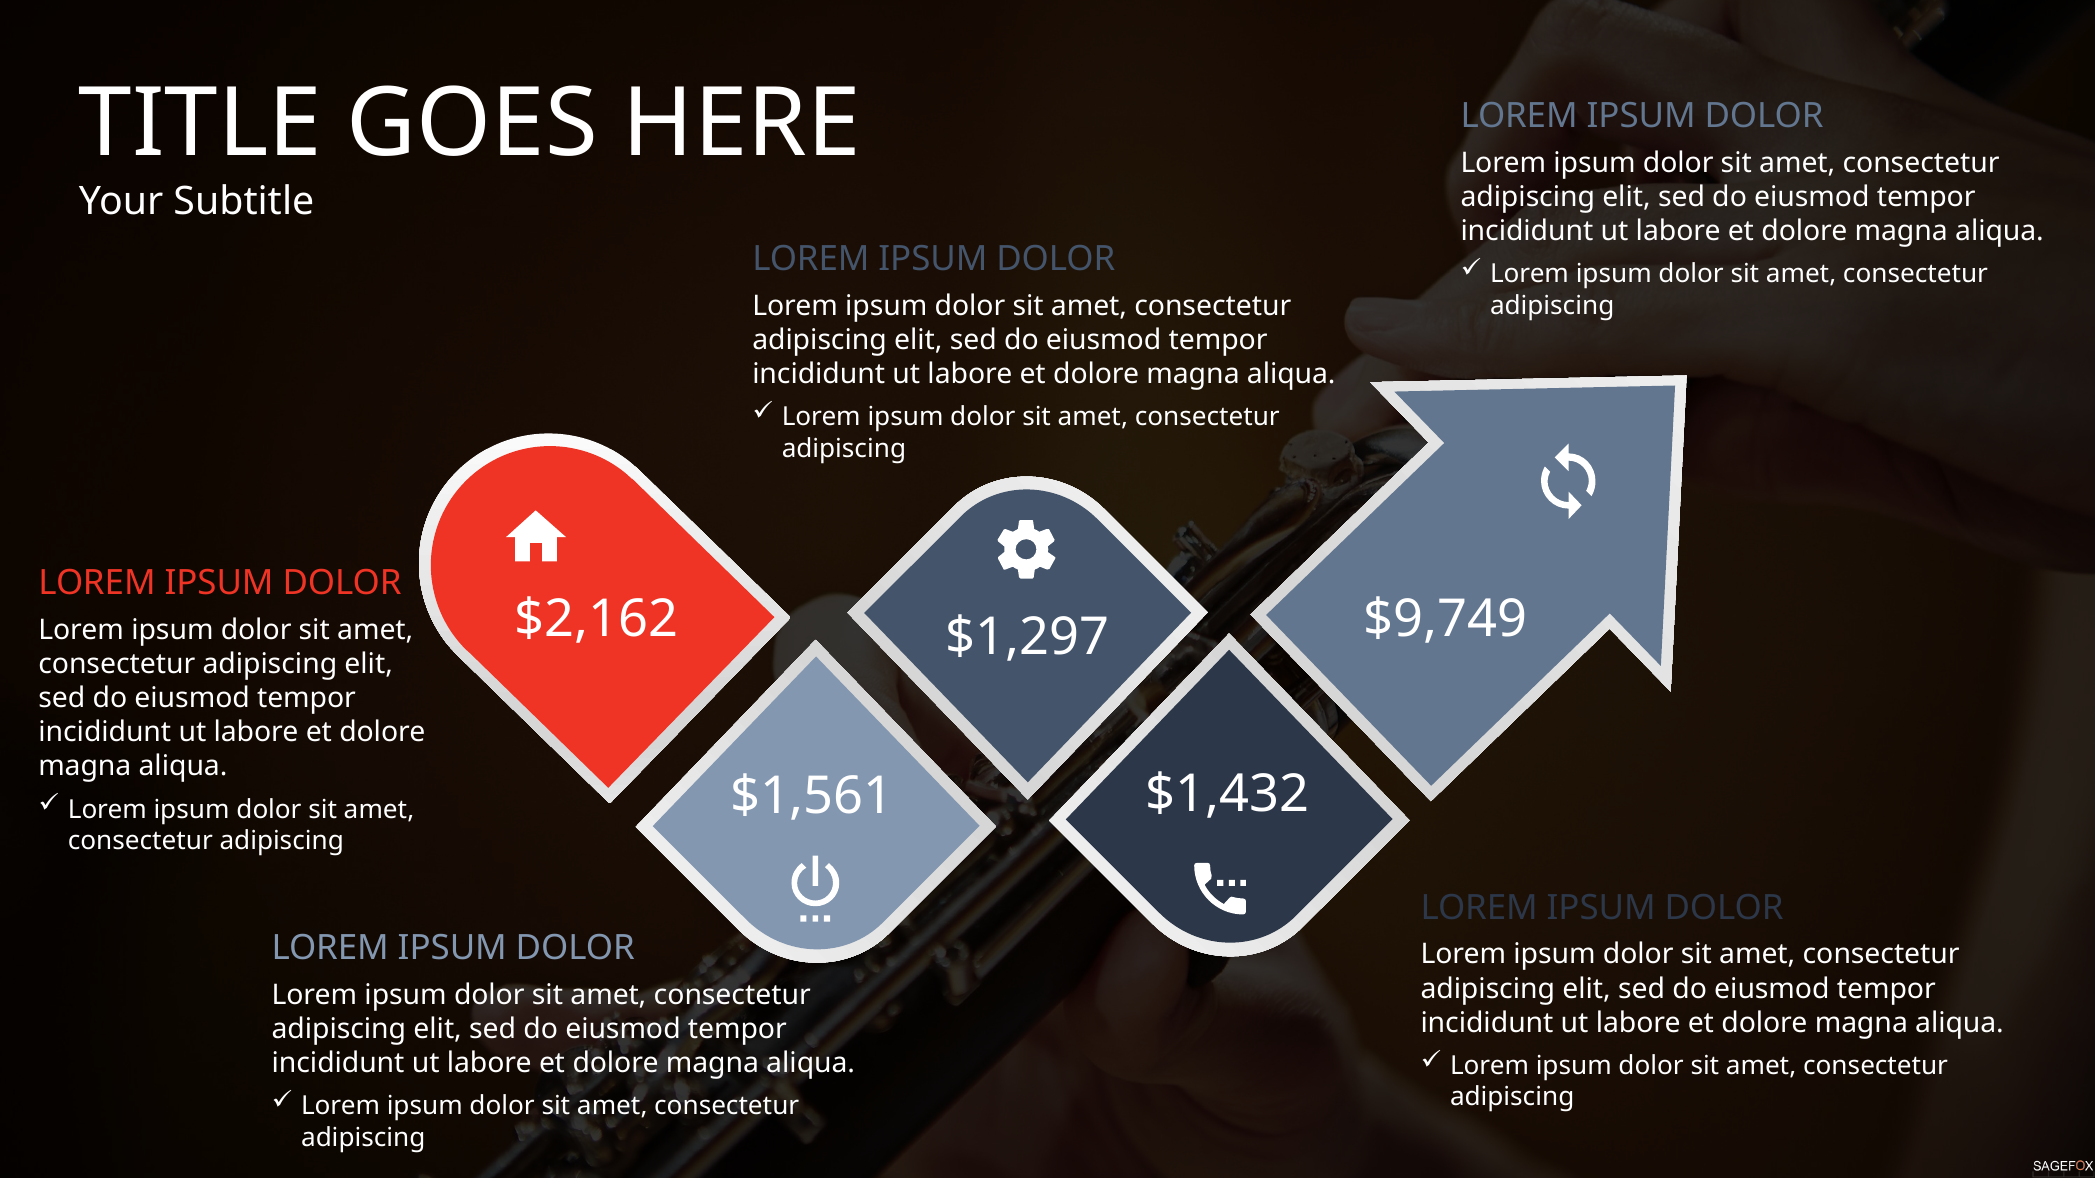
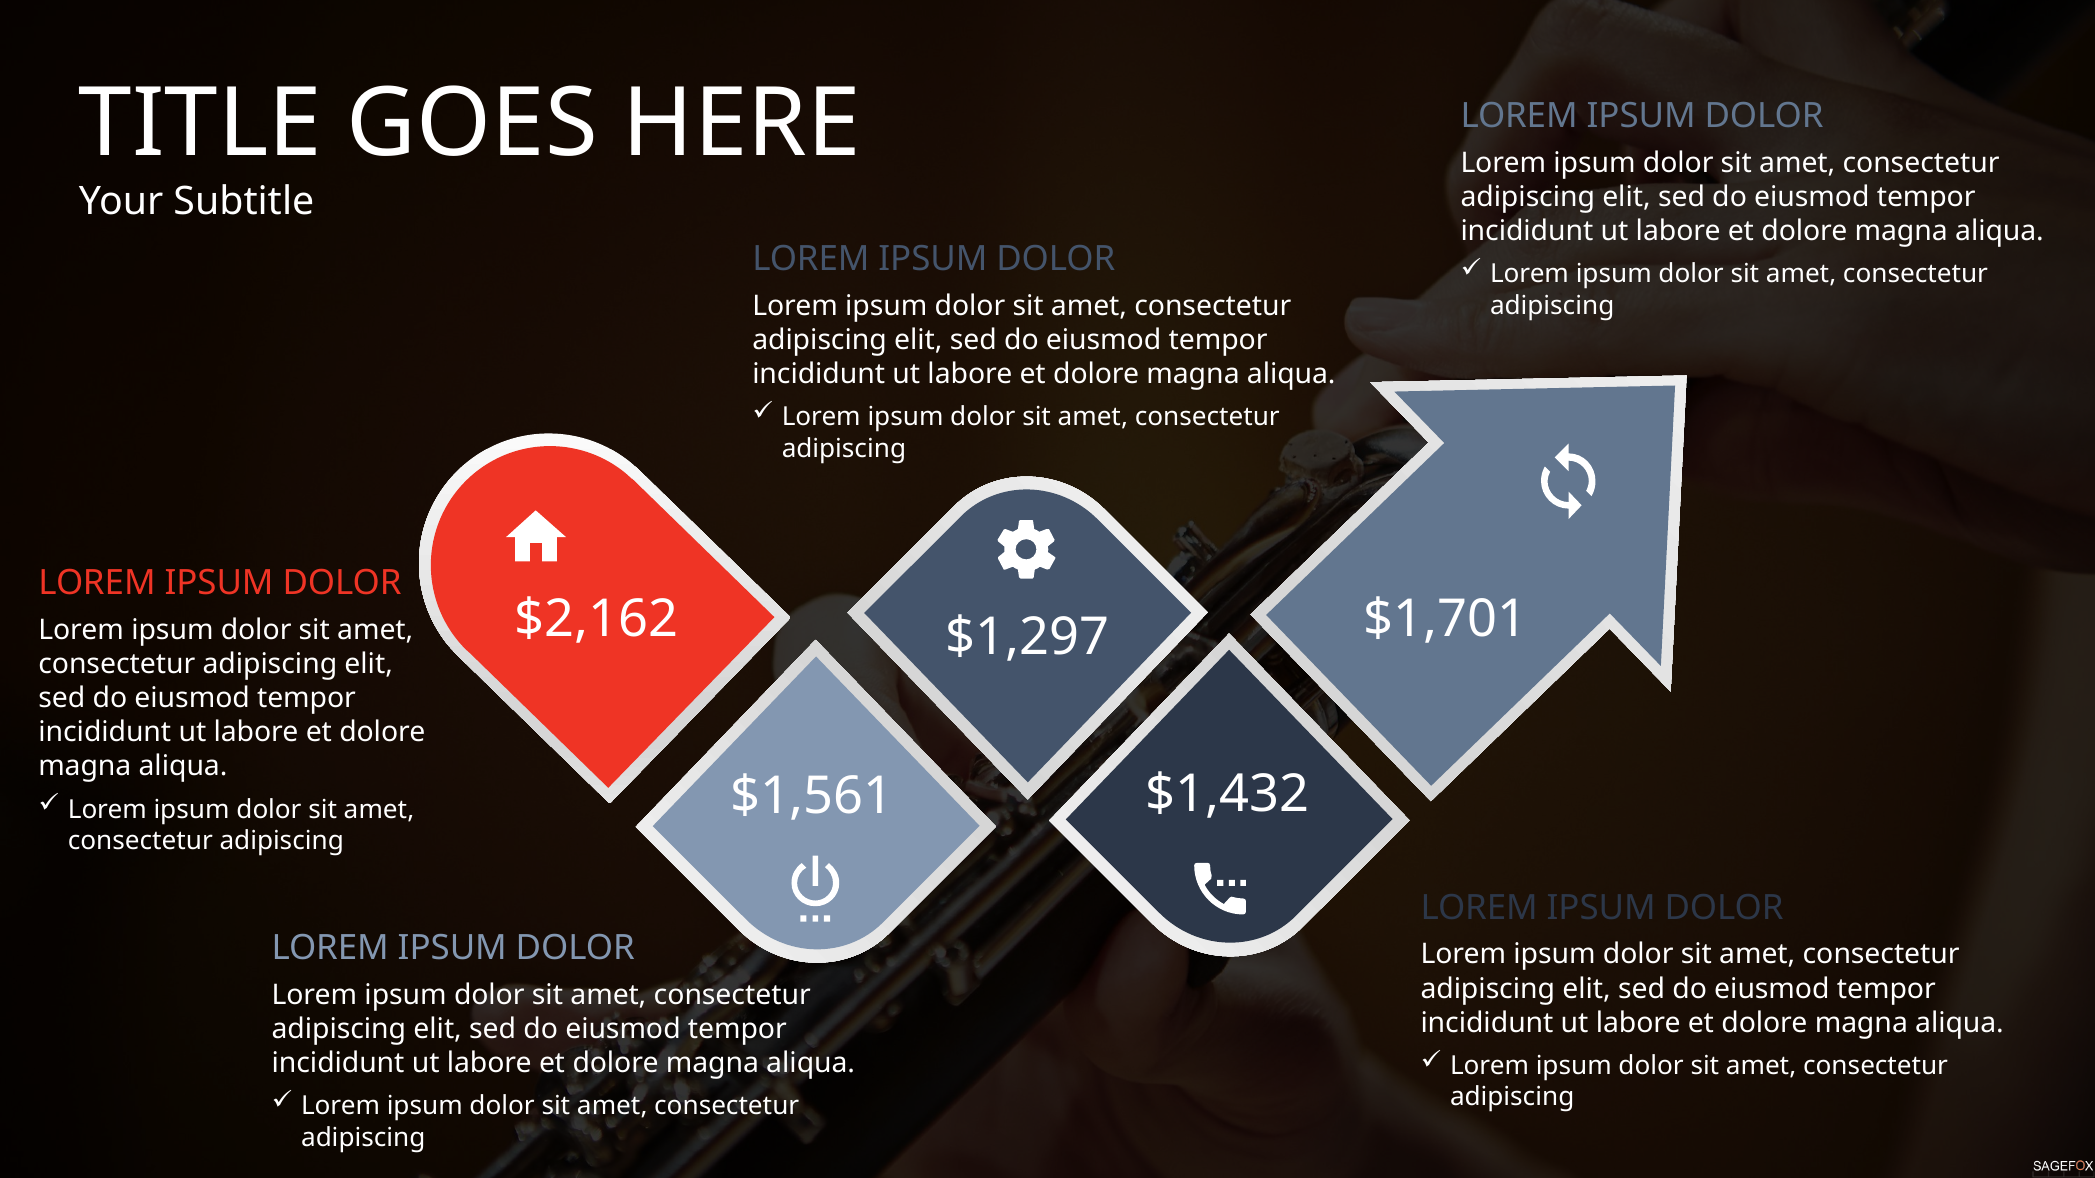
$9,749: $9,749 -> $1,701 (1446, 619)
